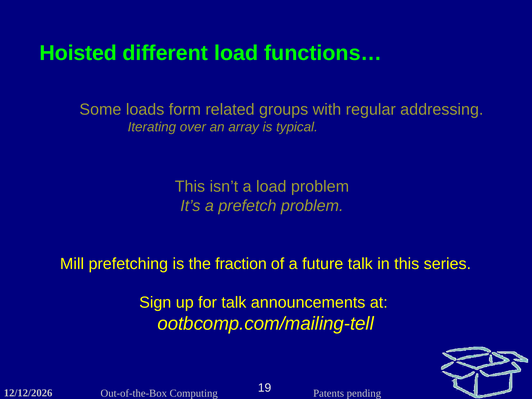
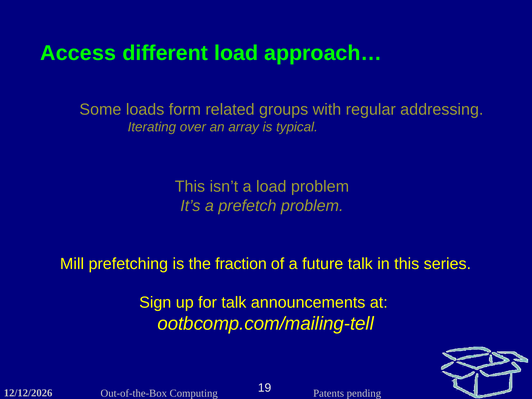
Hoisted: Hoisted -> Access (78, 53)
functions…: functions… -> approach… (323, 53)
